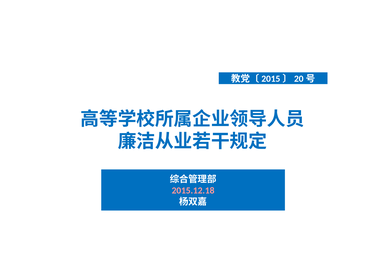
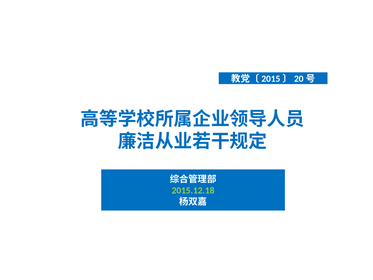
2015.12.18 colour: pink -> light green (193, 190)
